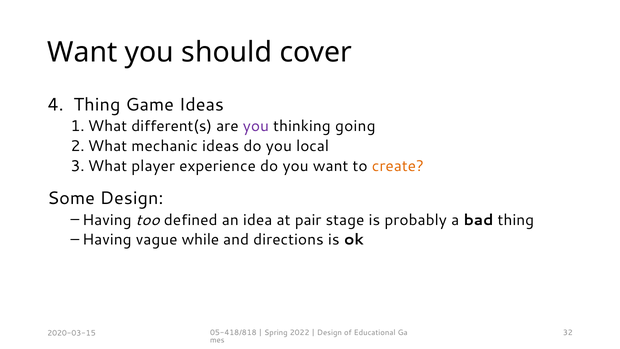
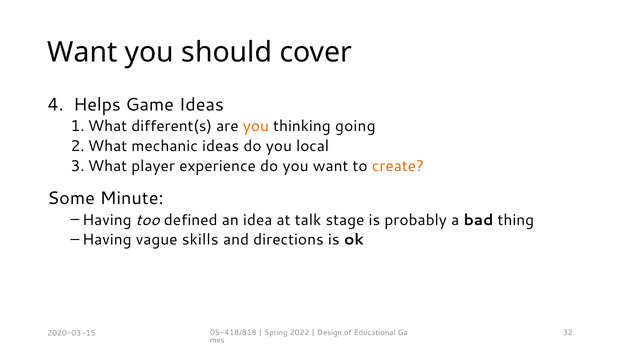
Thing: Thing -> Helps (97, 105)
you colour: purple -> orange (256, 126)
Some Design: Design -> Minute (132, 198)
pair: pair -> talk (308, 220)
while: while -> skills (200, 240)
